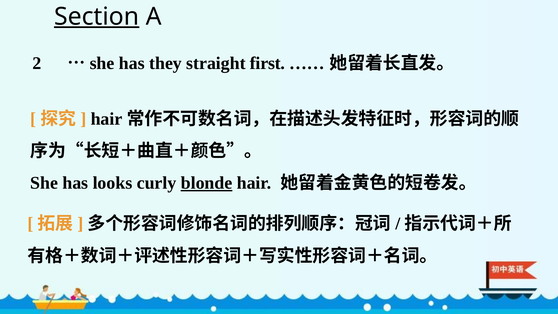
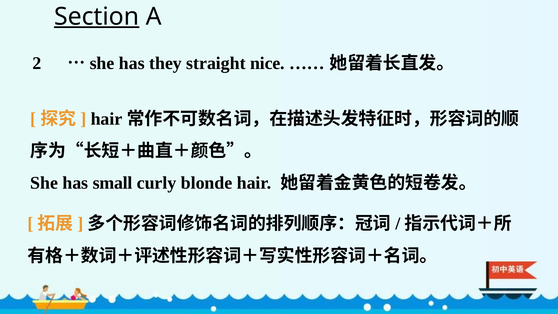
first: first -> nice (267, 63)
looks: looks -> small (113, 183)
blonde underline: present -> none (207, 183)
